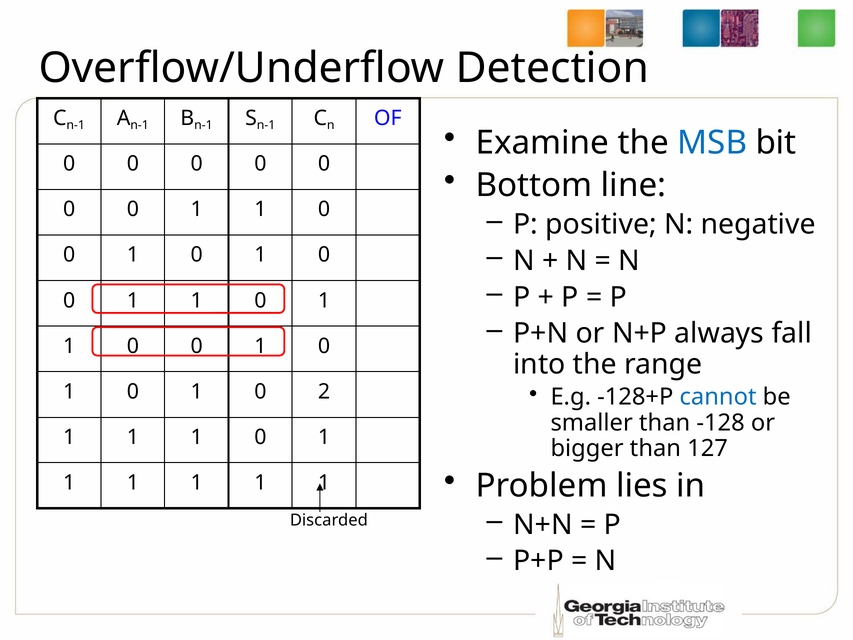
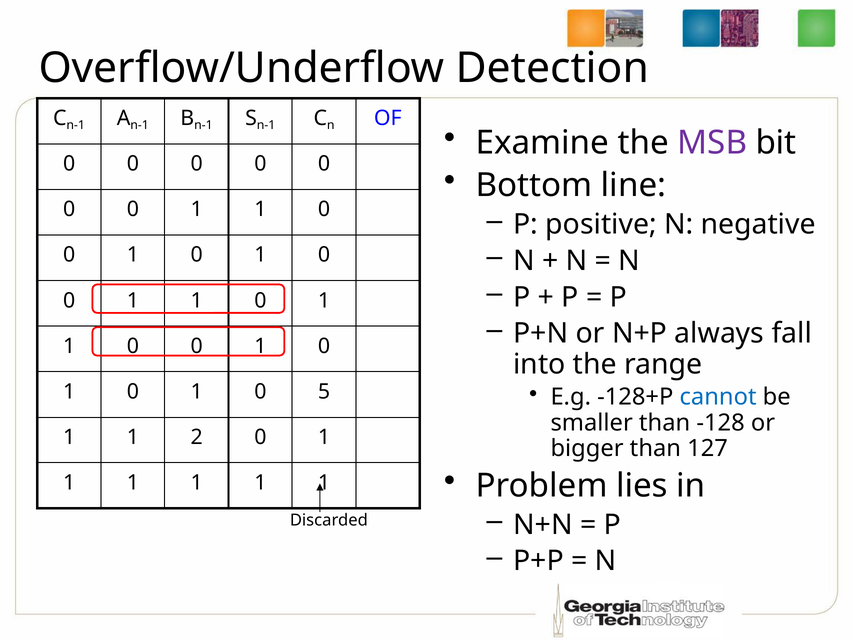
MSB colour: blue -> purple (712, 143)
2: 2 -> 5 (324, 391)
1: 1 -> 2 (197, 437)
